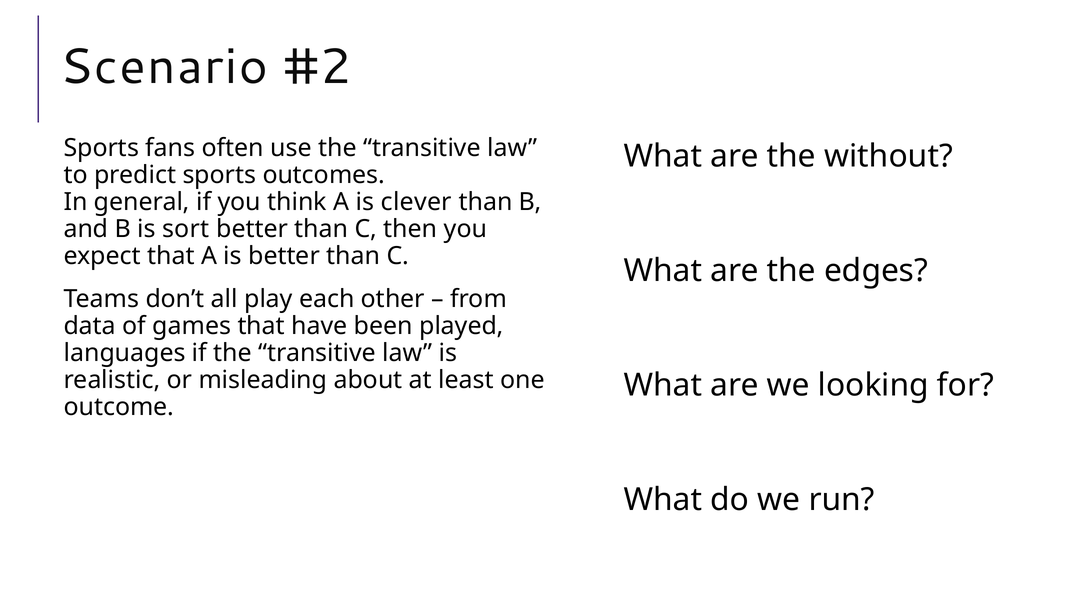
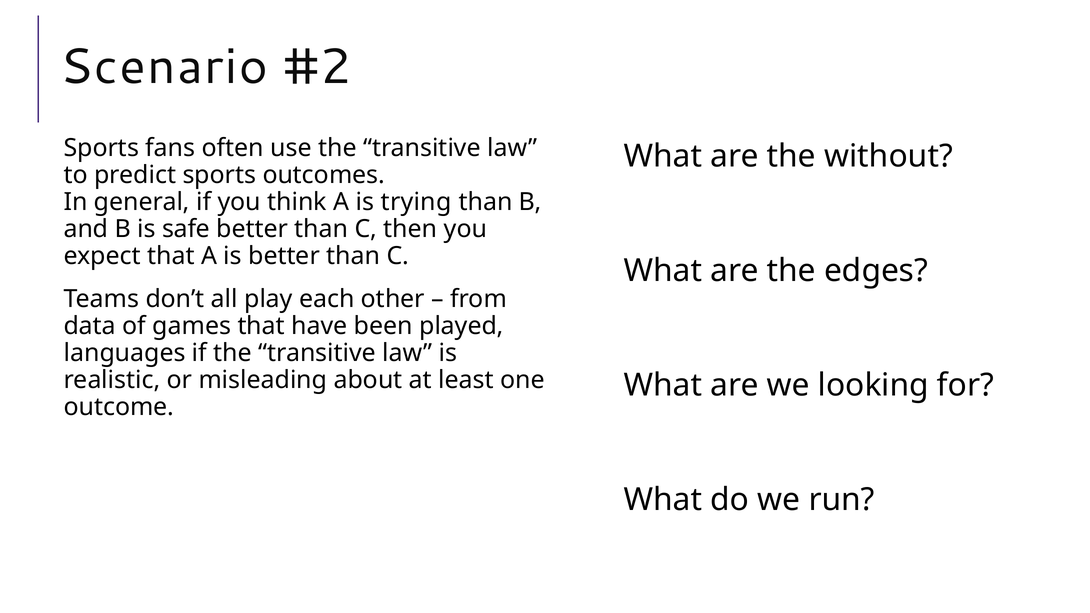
clever: clever -> trying (416, 202)
sort: sort -> safe (186, 229)
